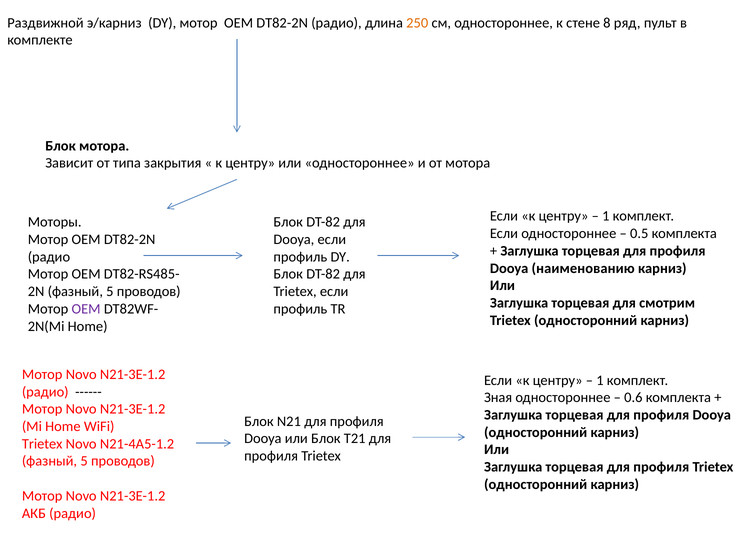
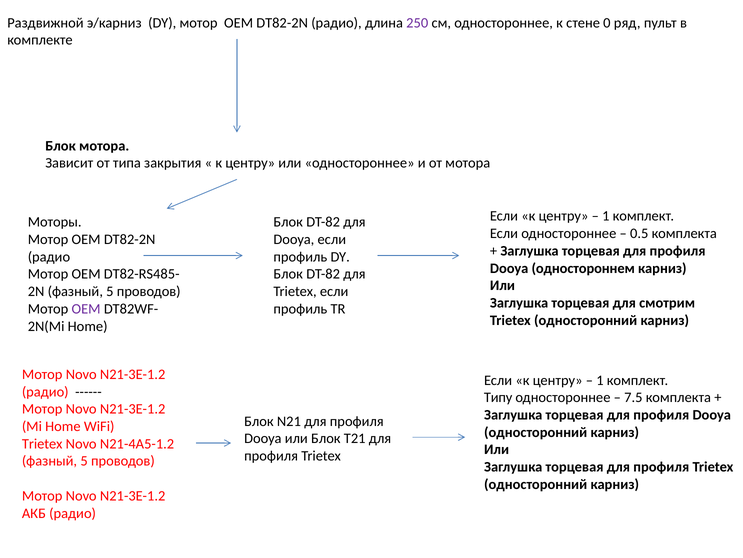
250 colour: orange -> purple (417, 23)
8: 8 -> 0 (607, 23)
наименованию: наименованию -> одностороннем (583, 268)
Зная: Зная -> Типу (498, 397)
0.6: 0.6 -> 7.5 (633, 397)
